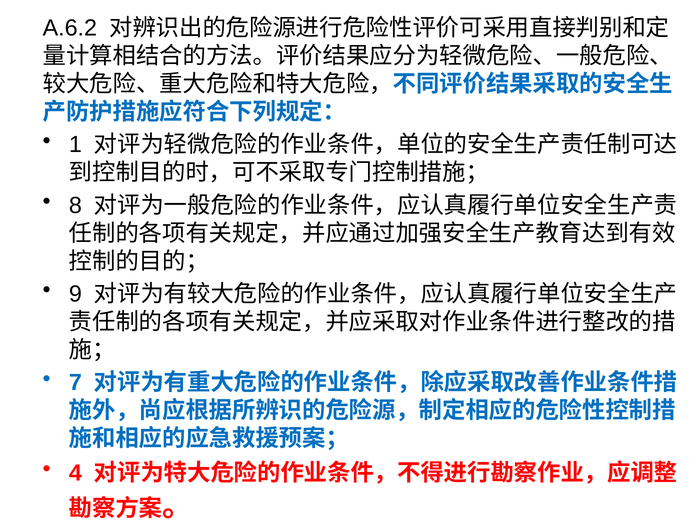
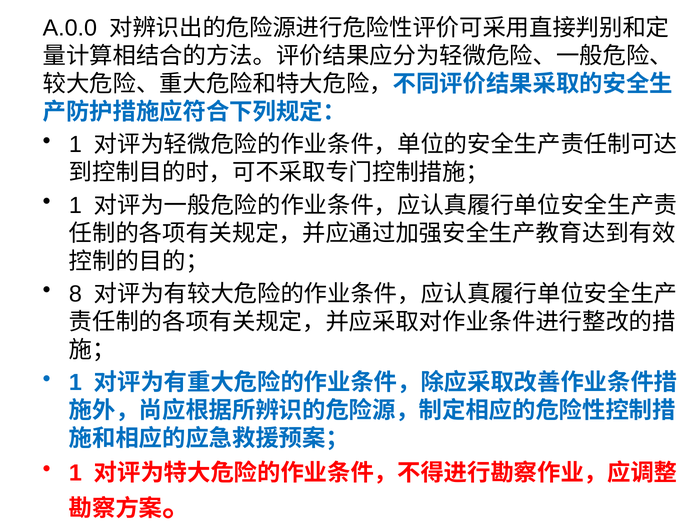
A.6.2: A.6.2 -> A.0.0 (70, 28)
8: 8 -> 1 (75, 205)
9: 9 -> 8 (75, 294)
7: 7 -> 1 (75, 383)
4: 4 -> 1 (75, 473)
